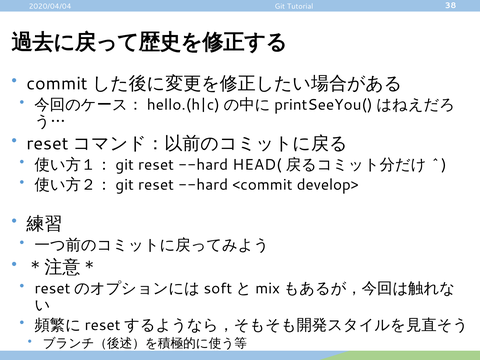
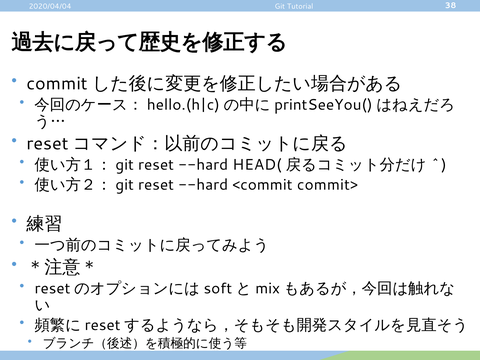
develop>: develop> -> commit> (328, 185)
